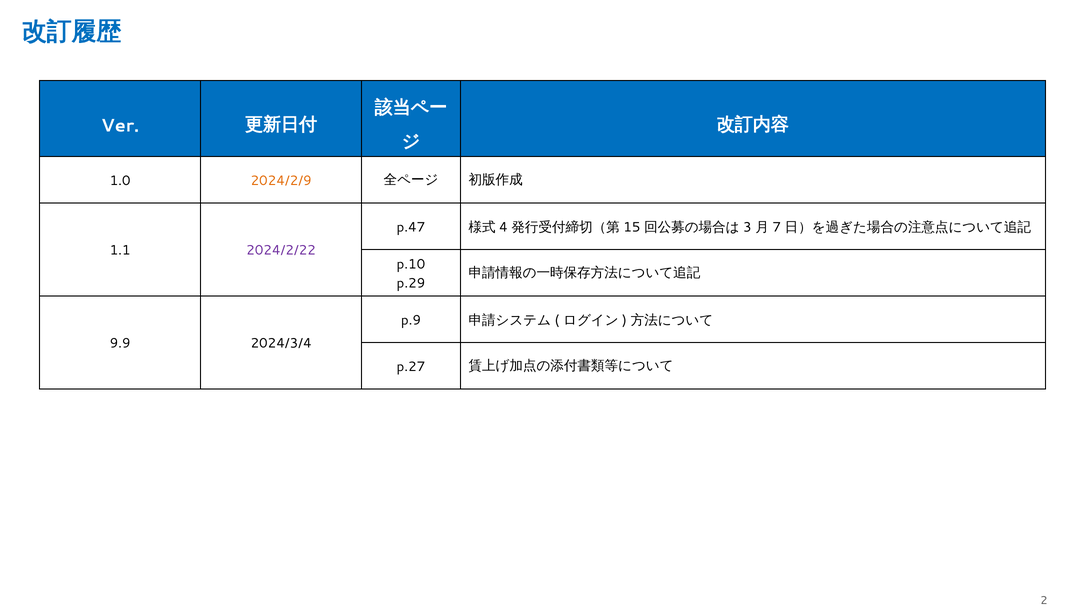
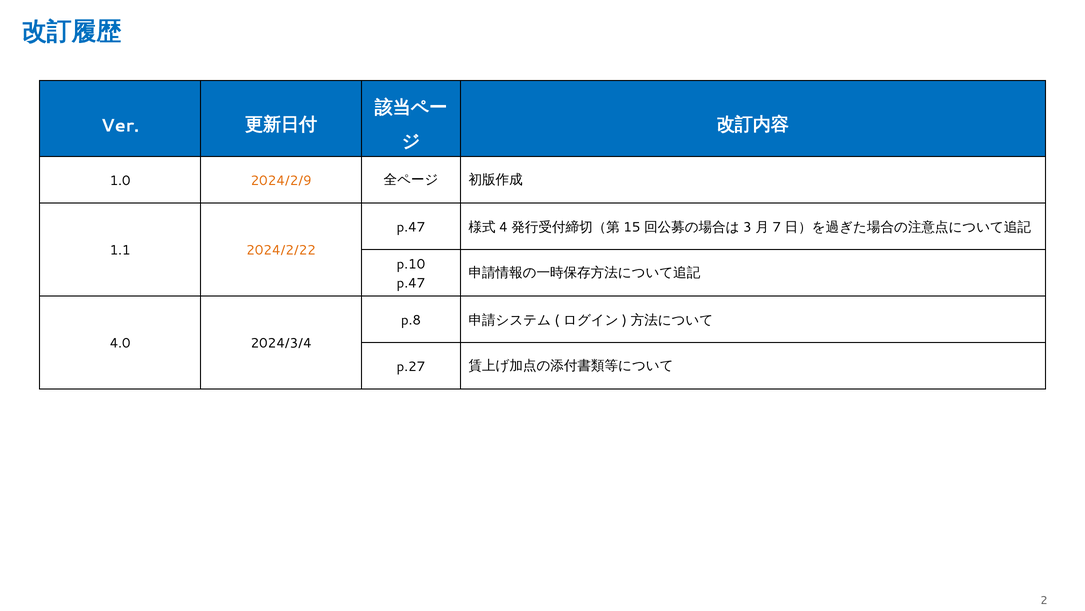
2024/2/22 colour: purple -> orange (281, 250)
p.29: p.29 -> p.47 (411, 283)
p.9: p.9 -> p.8 (411, 320)
9.9: 9.9 -> 4.0 (120, 343)
